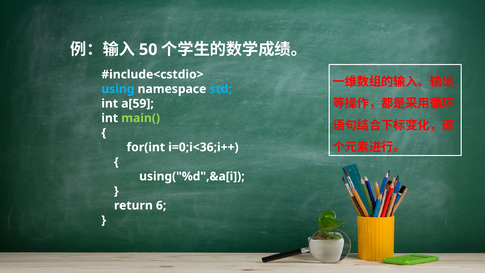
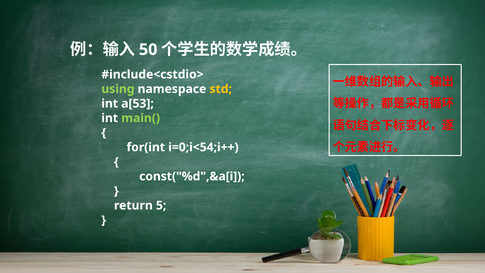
using colour: light blue -> light green (118, 89)
std colour: light blue -> yellow (221, 89)
a[59: a[59 -> a[53 (138, 103)
i=0;i<36;i++: i=0;i<36;i++ -> i=0;i<54;i++ (203, 147)
using("%d",&a[i: using("%d",&a[i -> const("%d",&a[i (192, 176)
6: 6 -> 5 (161, 205)
